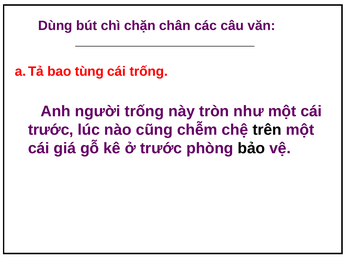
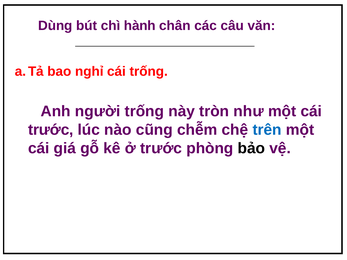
chặn: chặn -> hành (140, 26)
tùng: tùng -> nghỉ (89, 71)
trên colour: black -> blue (267, 130)
